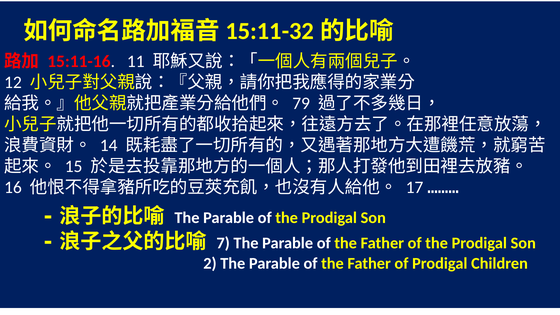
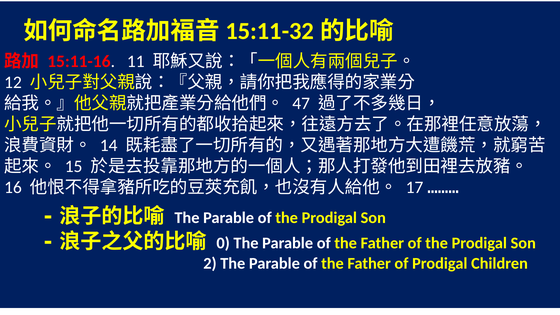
79: 79 -> 47 (301, 103)
7: 7 -> 0 (223, 243)
